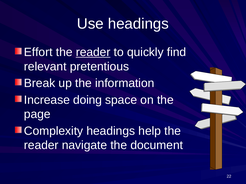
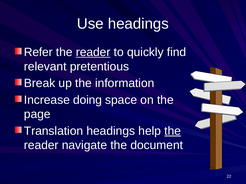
Effort: Effort -> Refer (38, 52)
Complexity: Complexity -> Translation (54, 131)
the underline: none -> present (173, 131)
